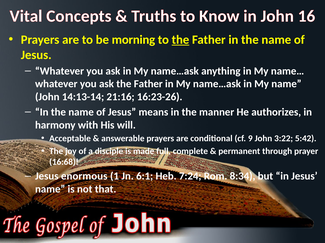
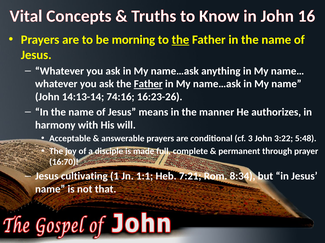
Father underline: none -> present (148, 84)
21:16: 21:16 -> 74:16 (121, 97)
9: 9 -> 3 (250, 139)
5:42: 5:42 -> 5:48 (306, 139)
16:68: 16:68 -> 16:70 (64, 162)
enormous: enormous -> cultivating (84, 177)
6:1: 6:1 -> 1:1 (145, 177)
7:24: 7:24 -> 7:21 (190, 177)
